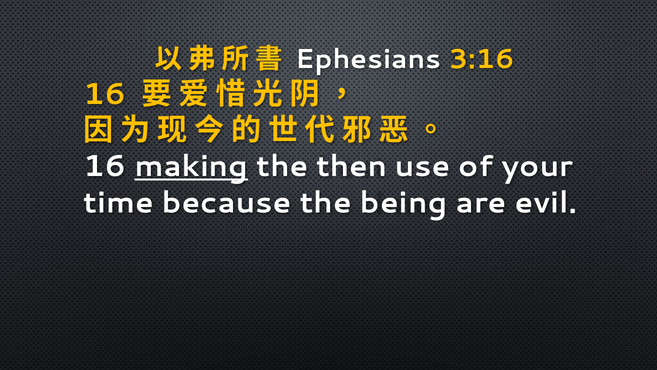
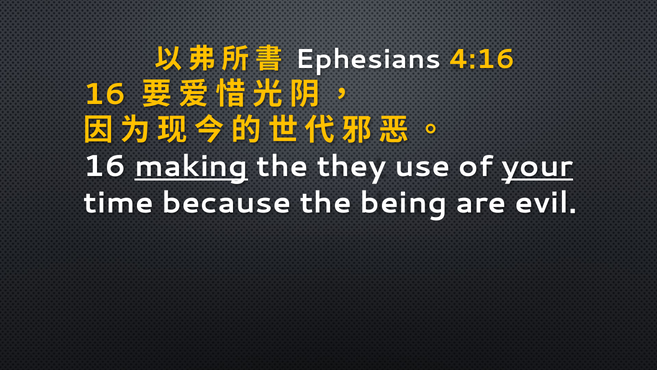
3:16: 3:16 -> 4:16 (482, 59)
then: then -> they (352, 166)
your underline: none -> present (537, 166)
